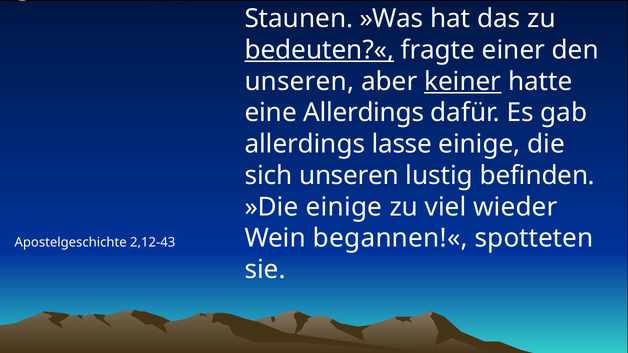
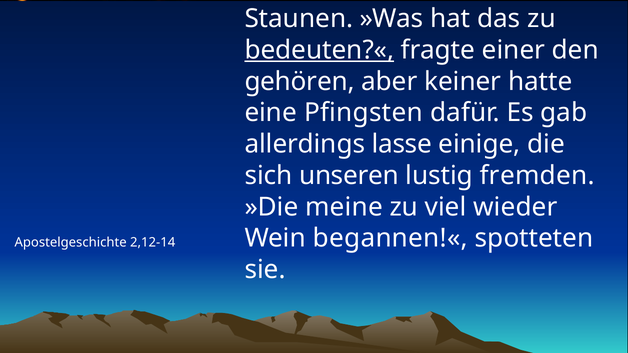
unseren: unseren -> gehören (300, 82)
keiner underline: present -> none (463, 82)
eine Allerdings: Allerdings -> Pfingsten (363, 113)
befinden: befinden -> fremden (537, 176)
»Die einige: einige -> meine (344, 207)
2,12-43: 2,12-43 -> 2,12-14 (153, 243)
